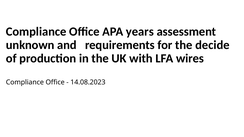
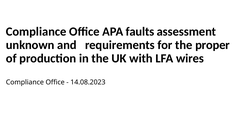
years: years -> faults (140, 32)
decide: decide -> proper (213, 45)
